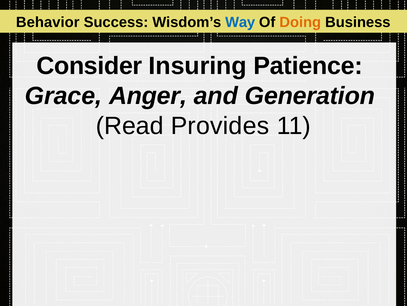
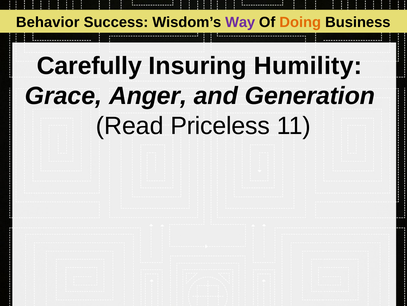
Way colour: blue -> purple (240, 22)
Consider: Consider -> Carefully (89, 66)
Patience: Patience -> Humility (308, 66)
Provides: Provides -> Priceless (220, 125)
